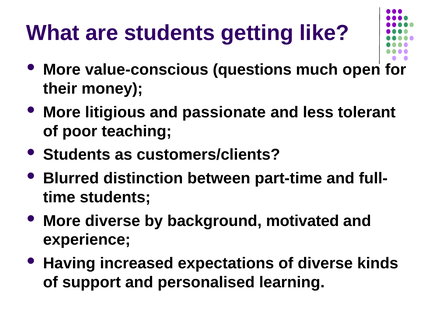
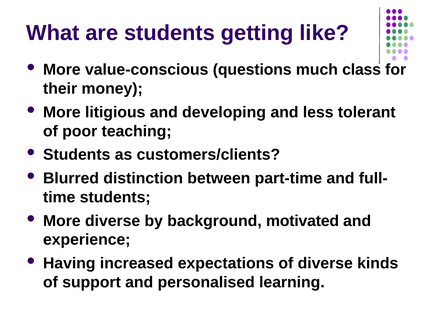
open: open -> class (362, 70)
passionate: passionate -> developing (224, 112)
